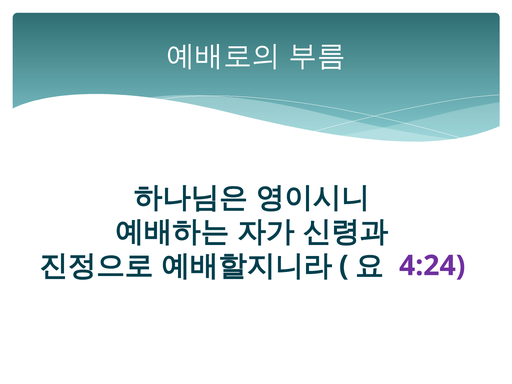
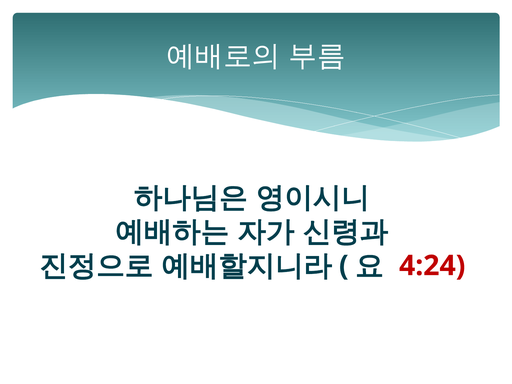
4:24 colour: purple -> red (432, 266)
